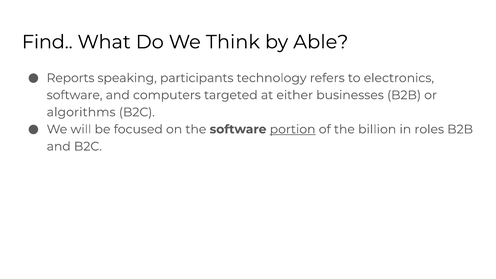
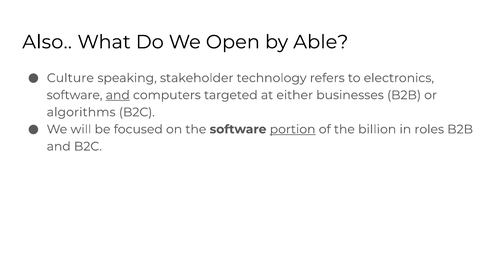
Find: Find -> Also (47, 42)
Think: Think -> Open (233, 42)
Reports: Reports -> Culture (70, 78)
participants: participants -> stakeholder (197, 78)
and underline: none -> present (118, 95)
